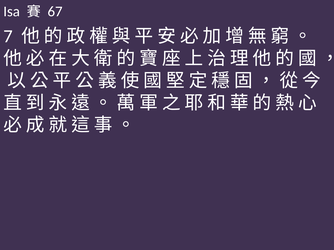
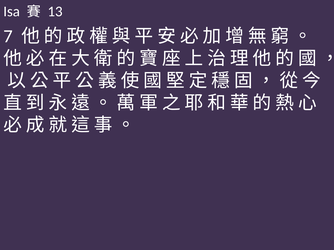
67: 67 -> 13 (55, 12)
